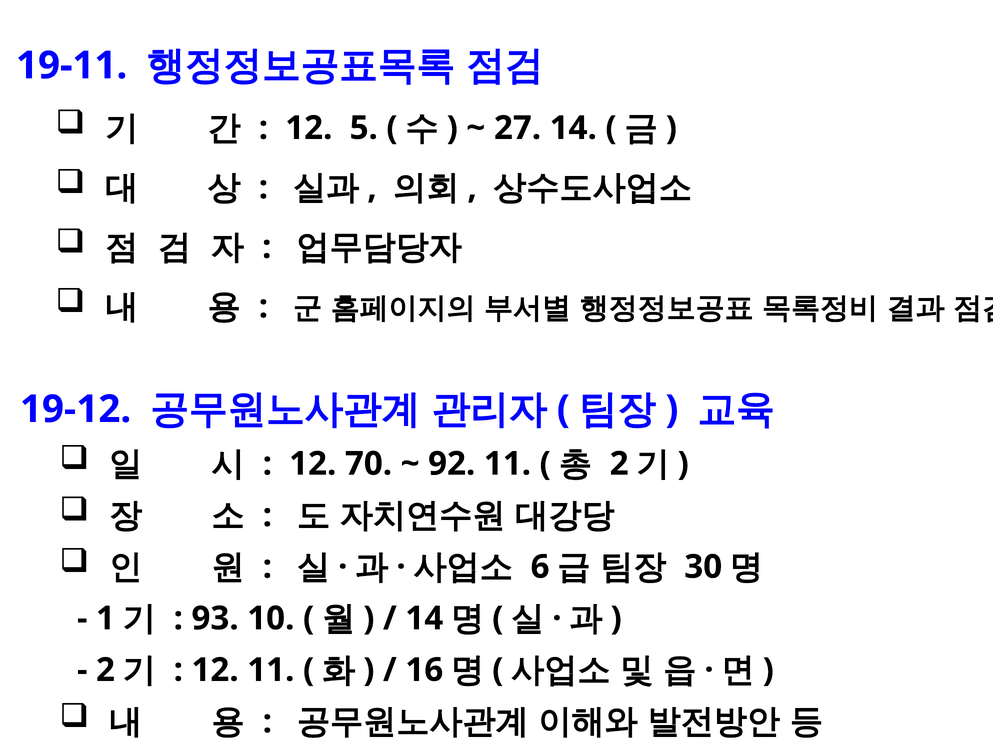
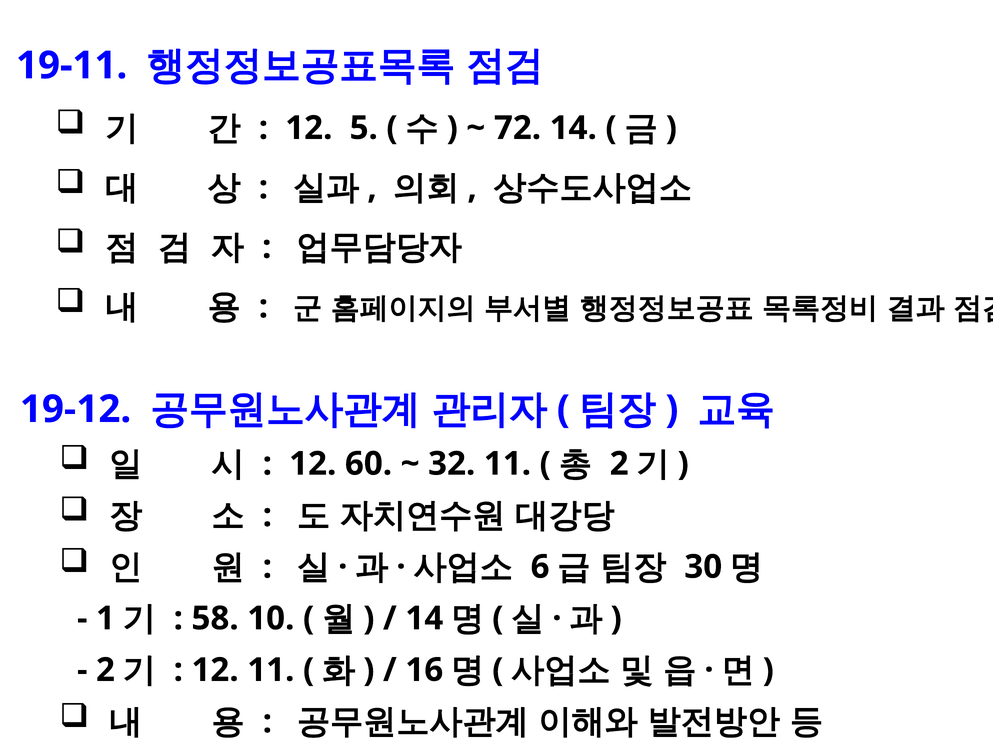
27: 27 -> 72 (518, 128)
70: 70 -> 60 (369, 464)
92: 92 -> 32 (452, 464)
93: 93 -> 58 (215, 619)
